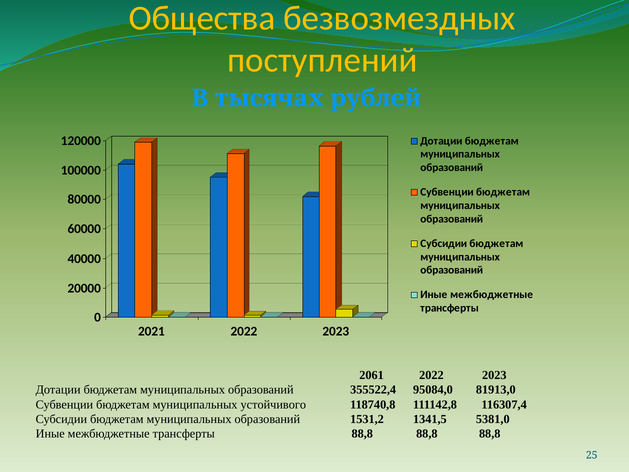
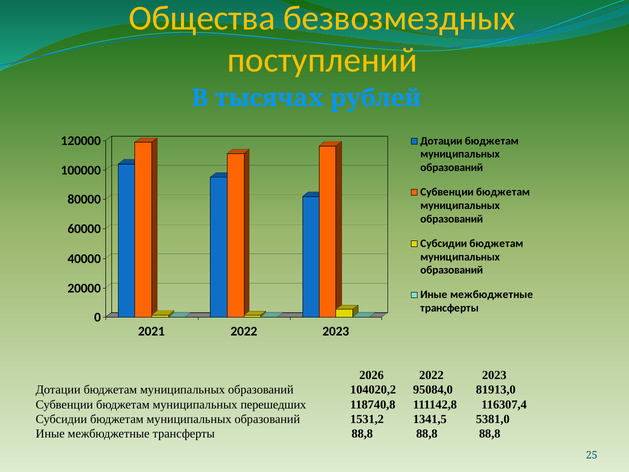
2061: 2061 -> 2026 (372, 375)
355522,4: 355522,4 -> 104020,2 (373, 390)
устойчивого: устойчивого -> перешедших (273, 404)
